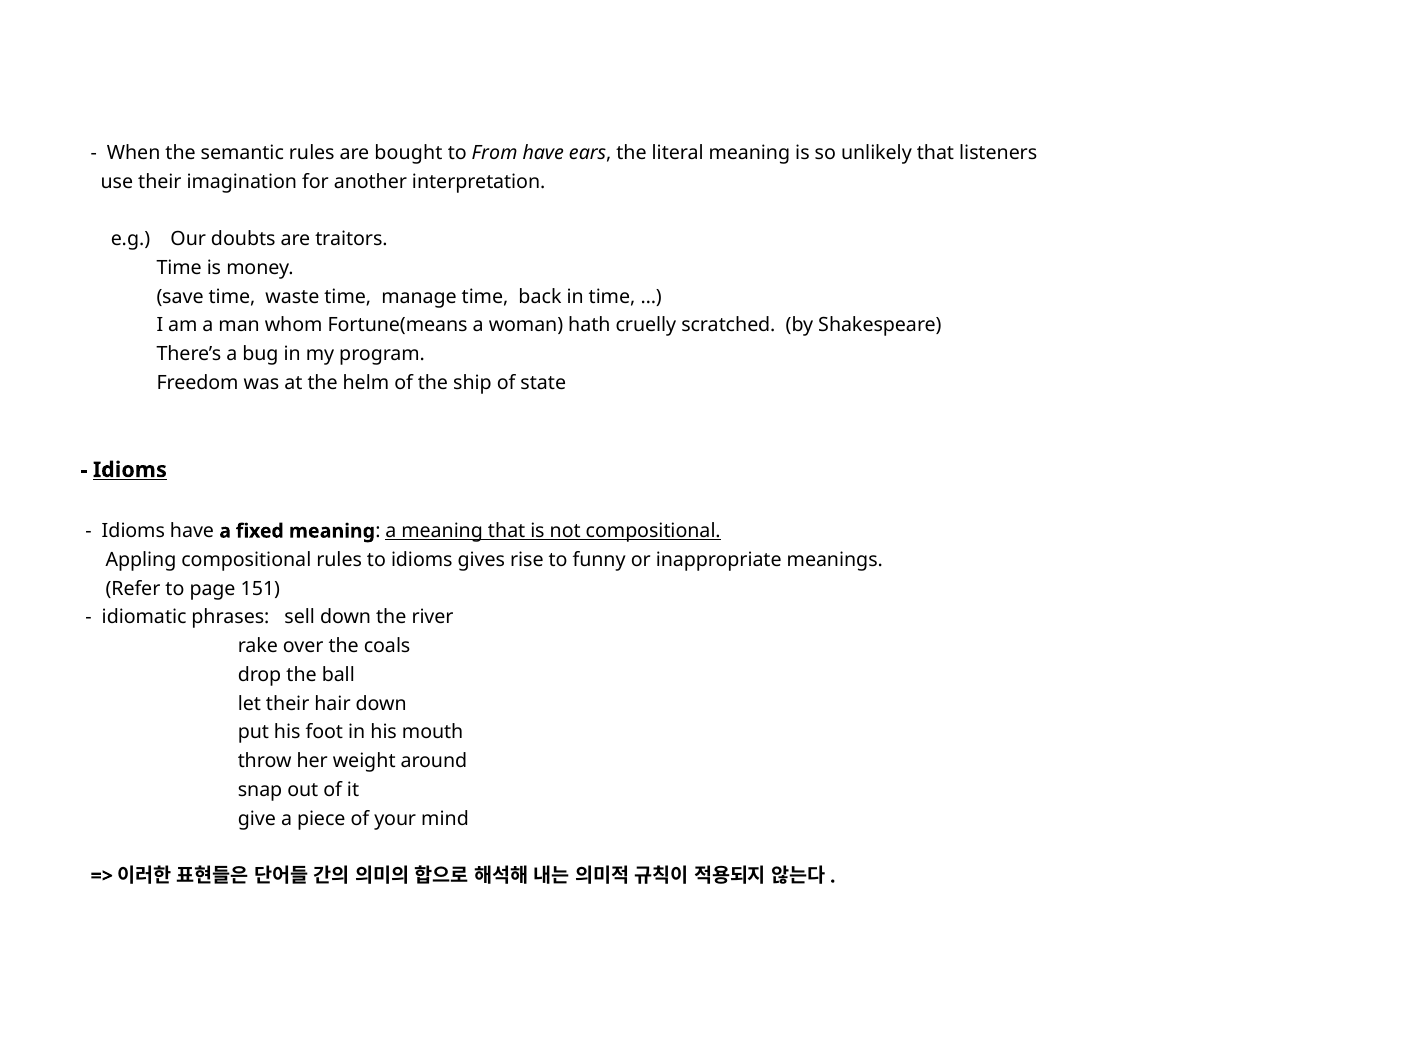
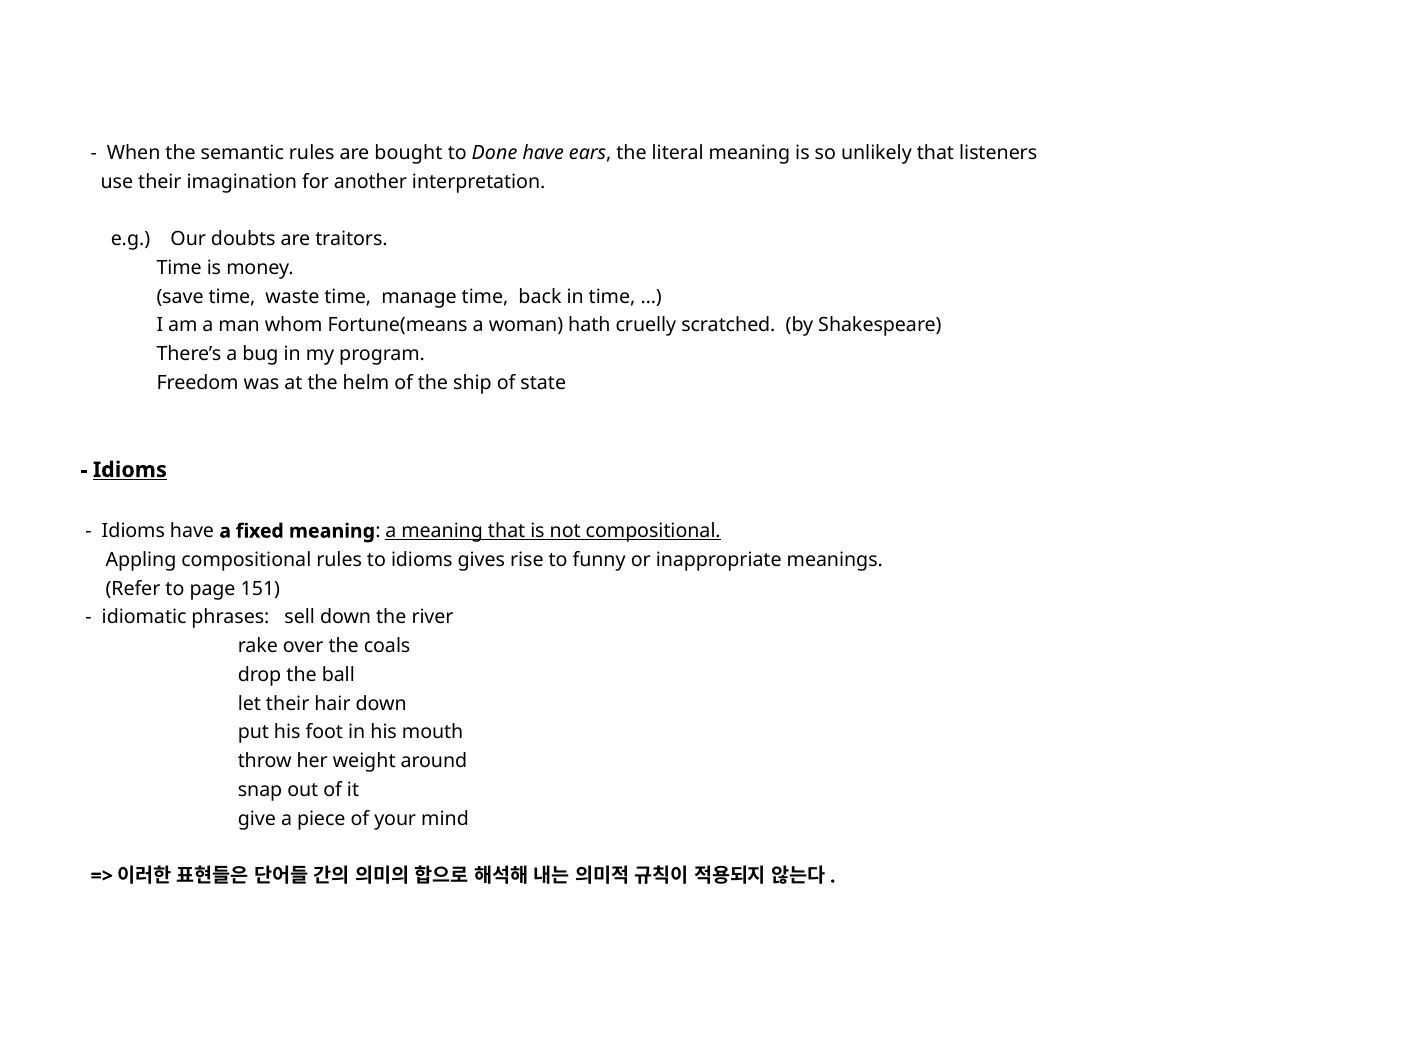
From: From -> Done (495, 153)
